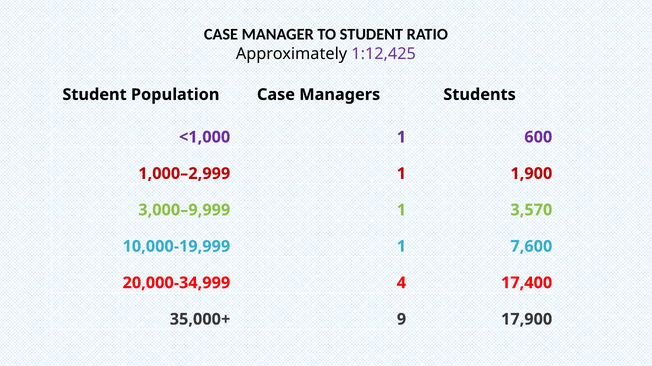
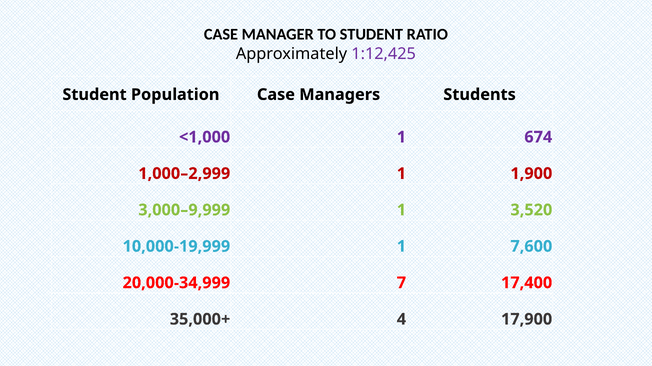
600: 600 -> 674 (538, 137)
3,570: 3,570 -> 3,520 (531, 210)
4: 4 -> 7 (401, 283)
9: 9 -> 4 (401, 320)
